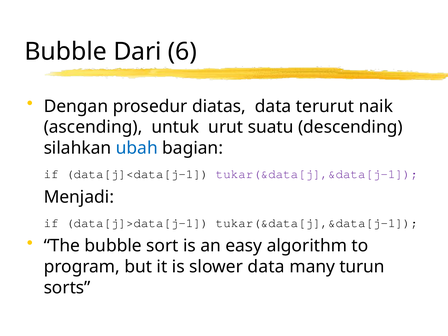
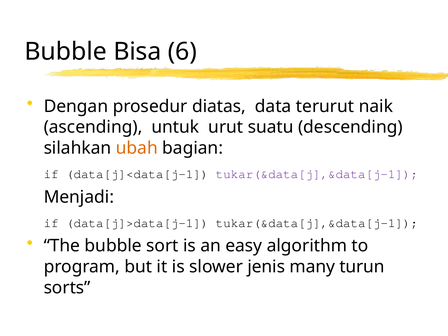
Dari: Dari -> Bisa (137, 52)
ubah colour: blue -> orange (137, 148)
slower data: data -> jenis (266, 267)
